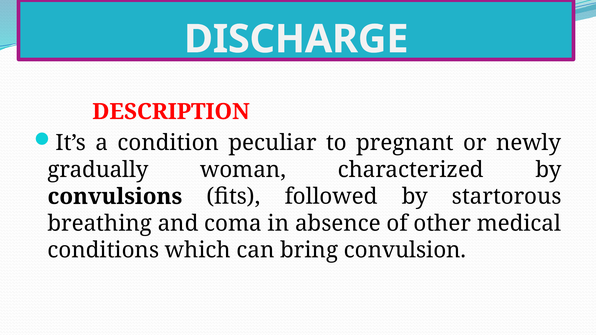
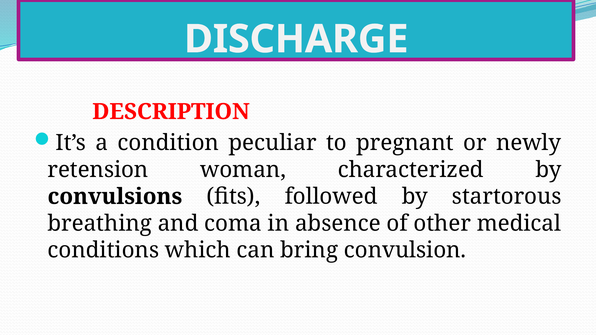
gradually: gradually -> retension (98, 170)
